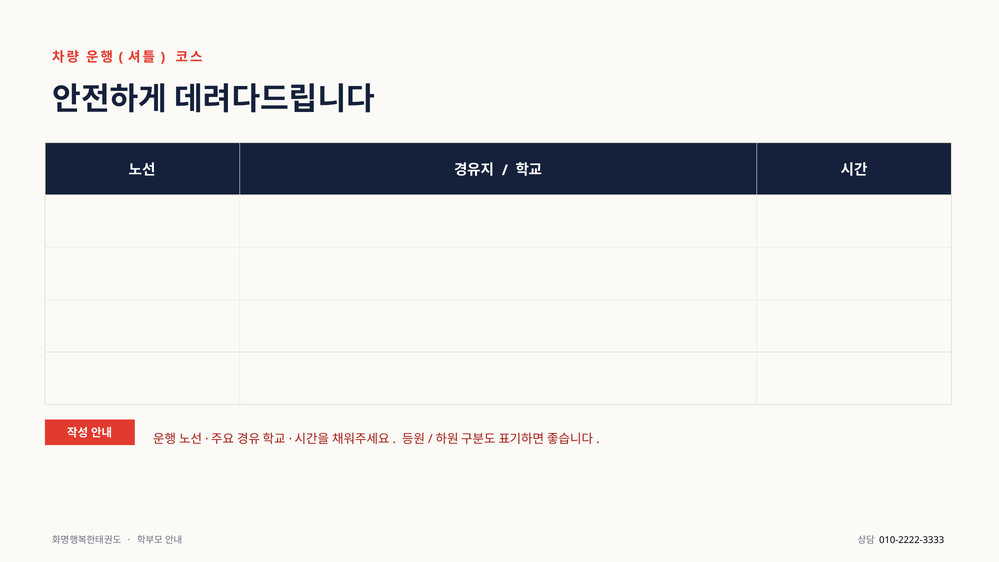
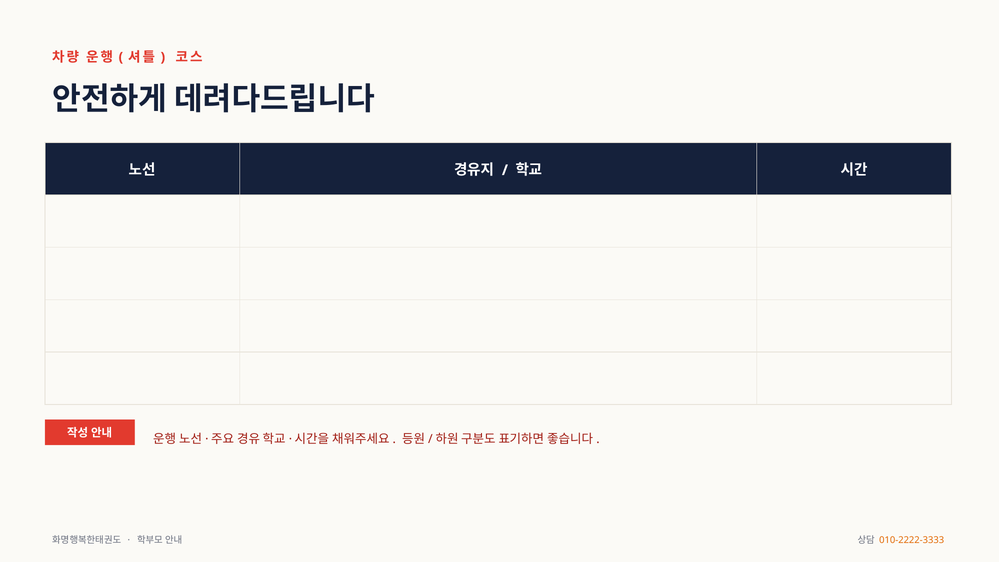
010-2222-3333 colour: black -> orange (912, 540)
